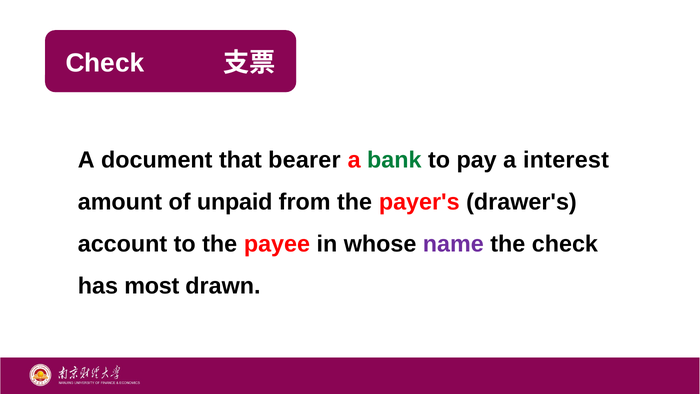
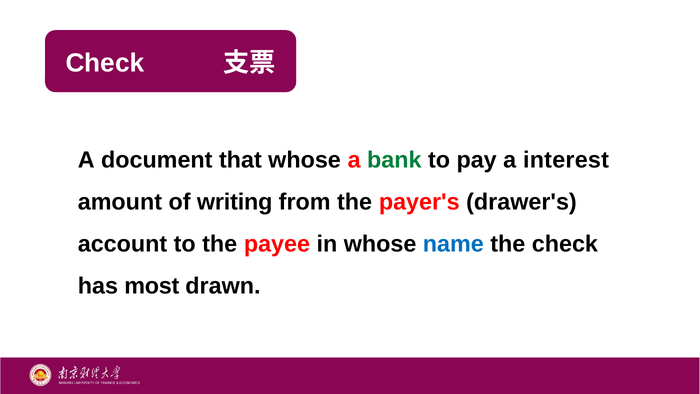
that bearer: bearer -> whose (305, 160)
unpaid: unpaid -> writing (235, 202)
name colour: purple -> blue (453, 244)
